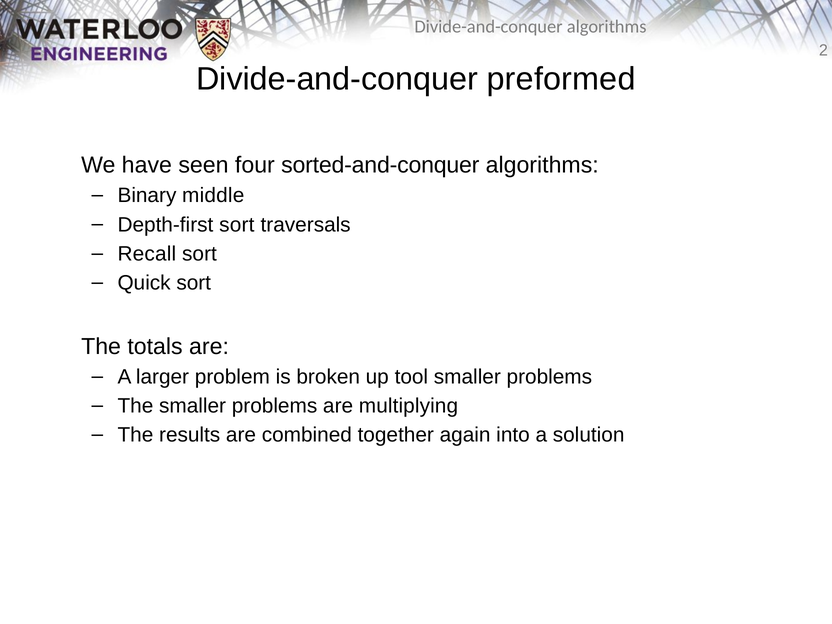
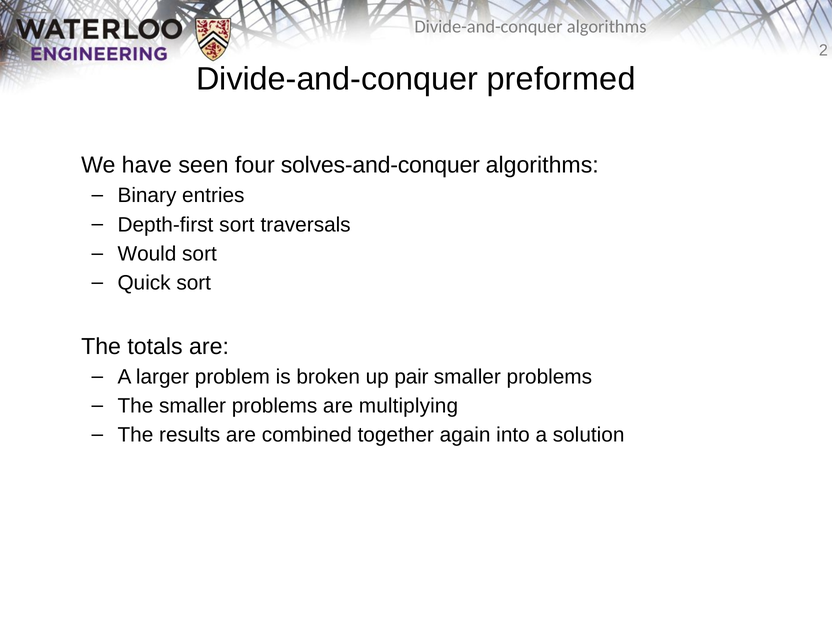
sorted-and-conquer: sorted-and-conquer -> solves-and-conquer (380, 165)
middle: middle -> entries (213, 196)
Recall: Recall -> Would (147, 254)
tool: tool -> pair (411, 377)
